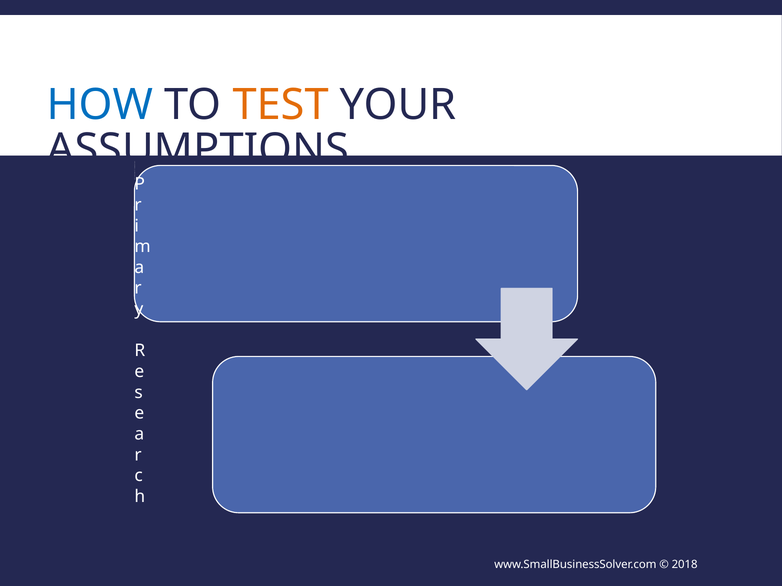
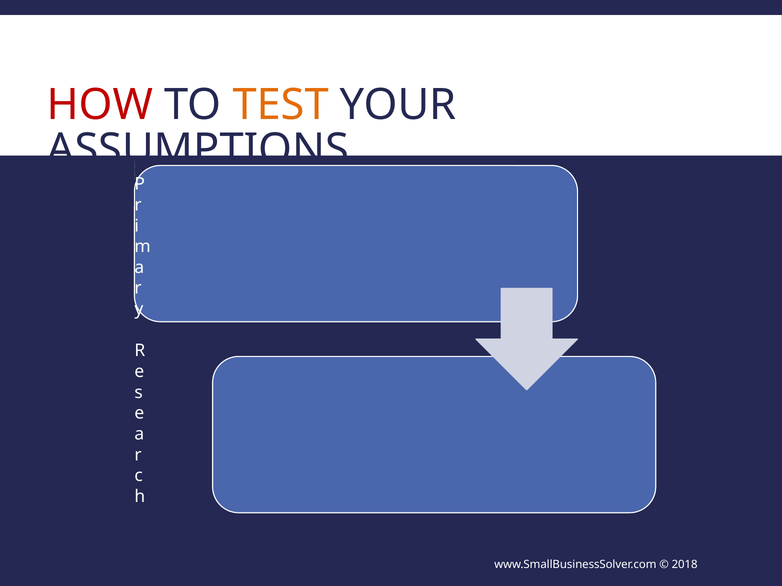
HOW colour: blue -> red (100, 105)
